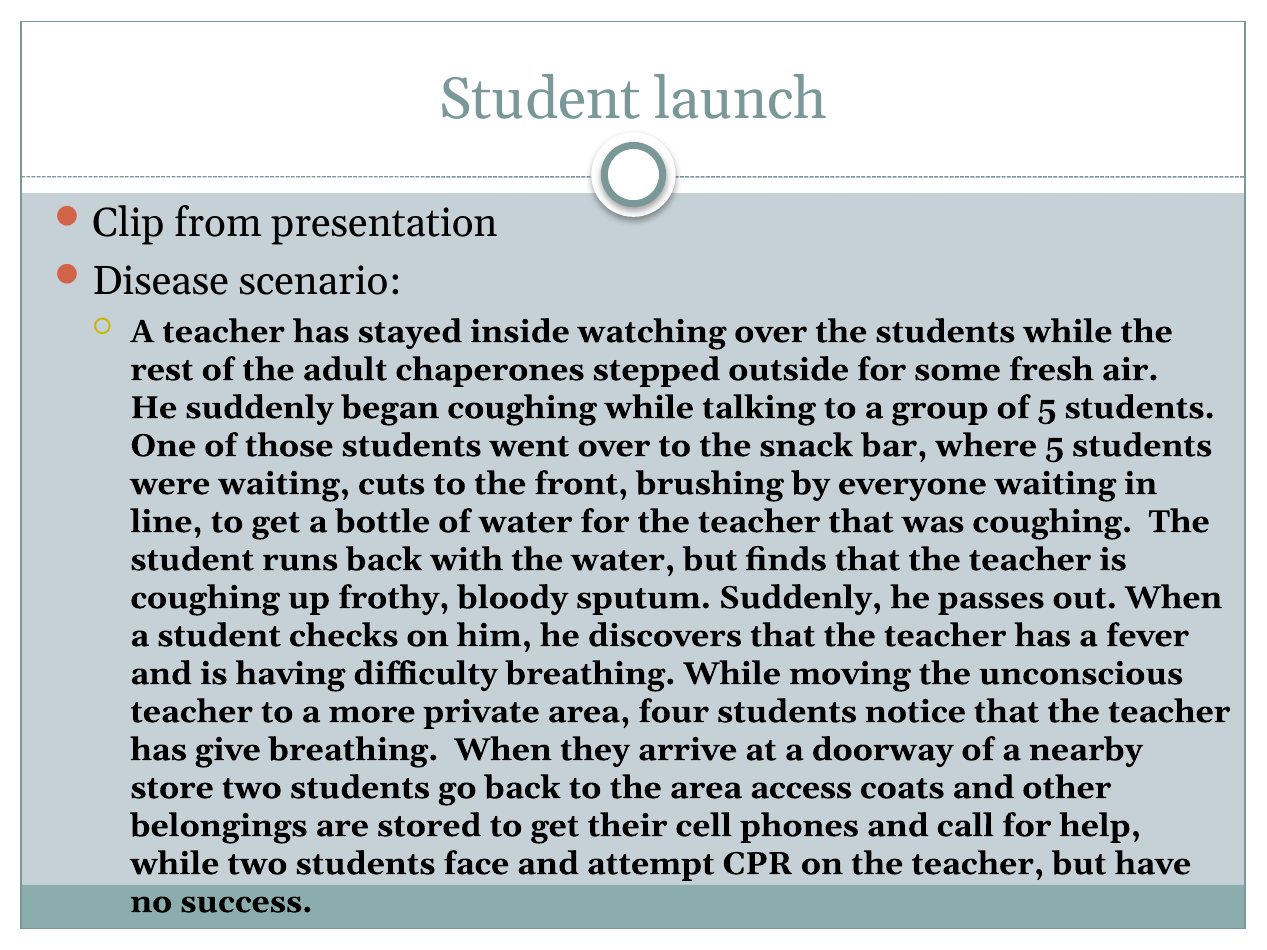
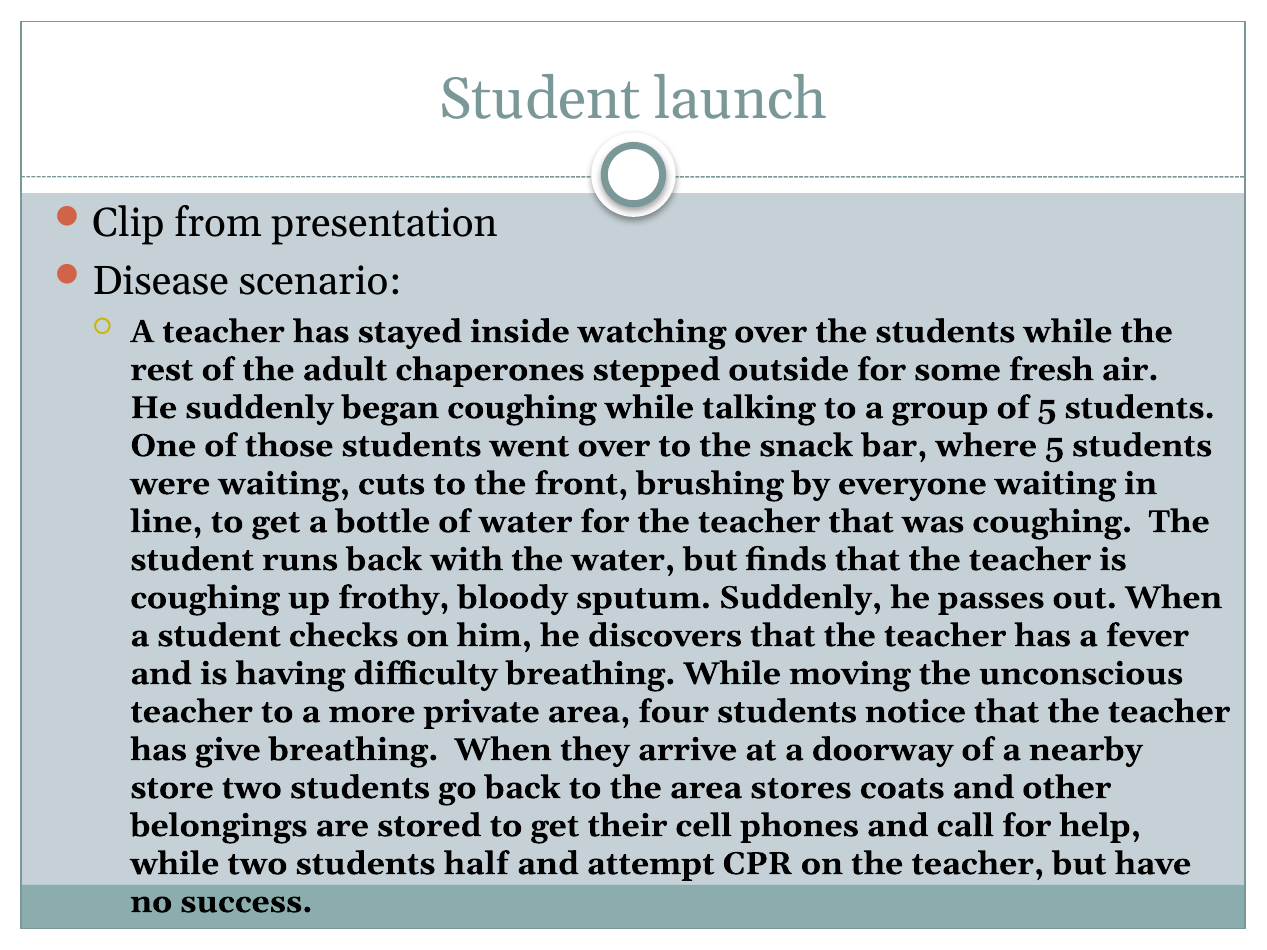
access: access -> stores (801, 788)
face: face -> half (476, 864)
